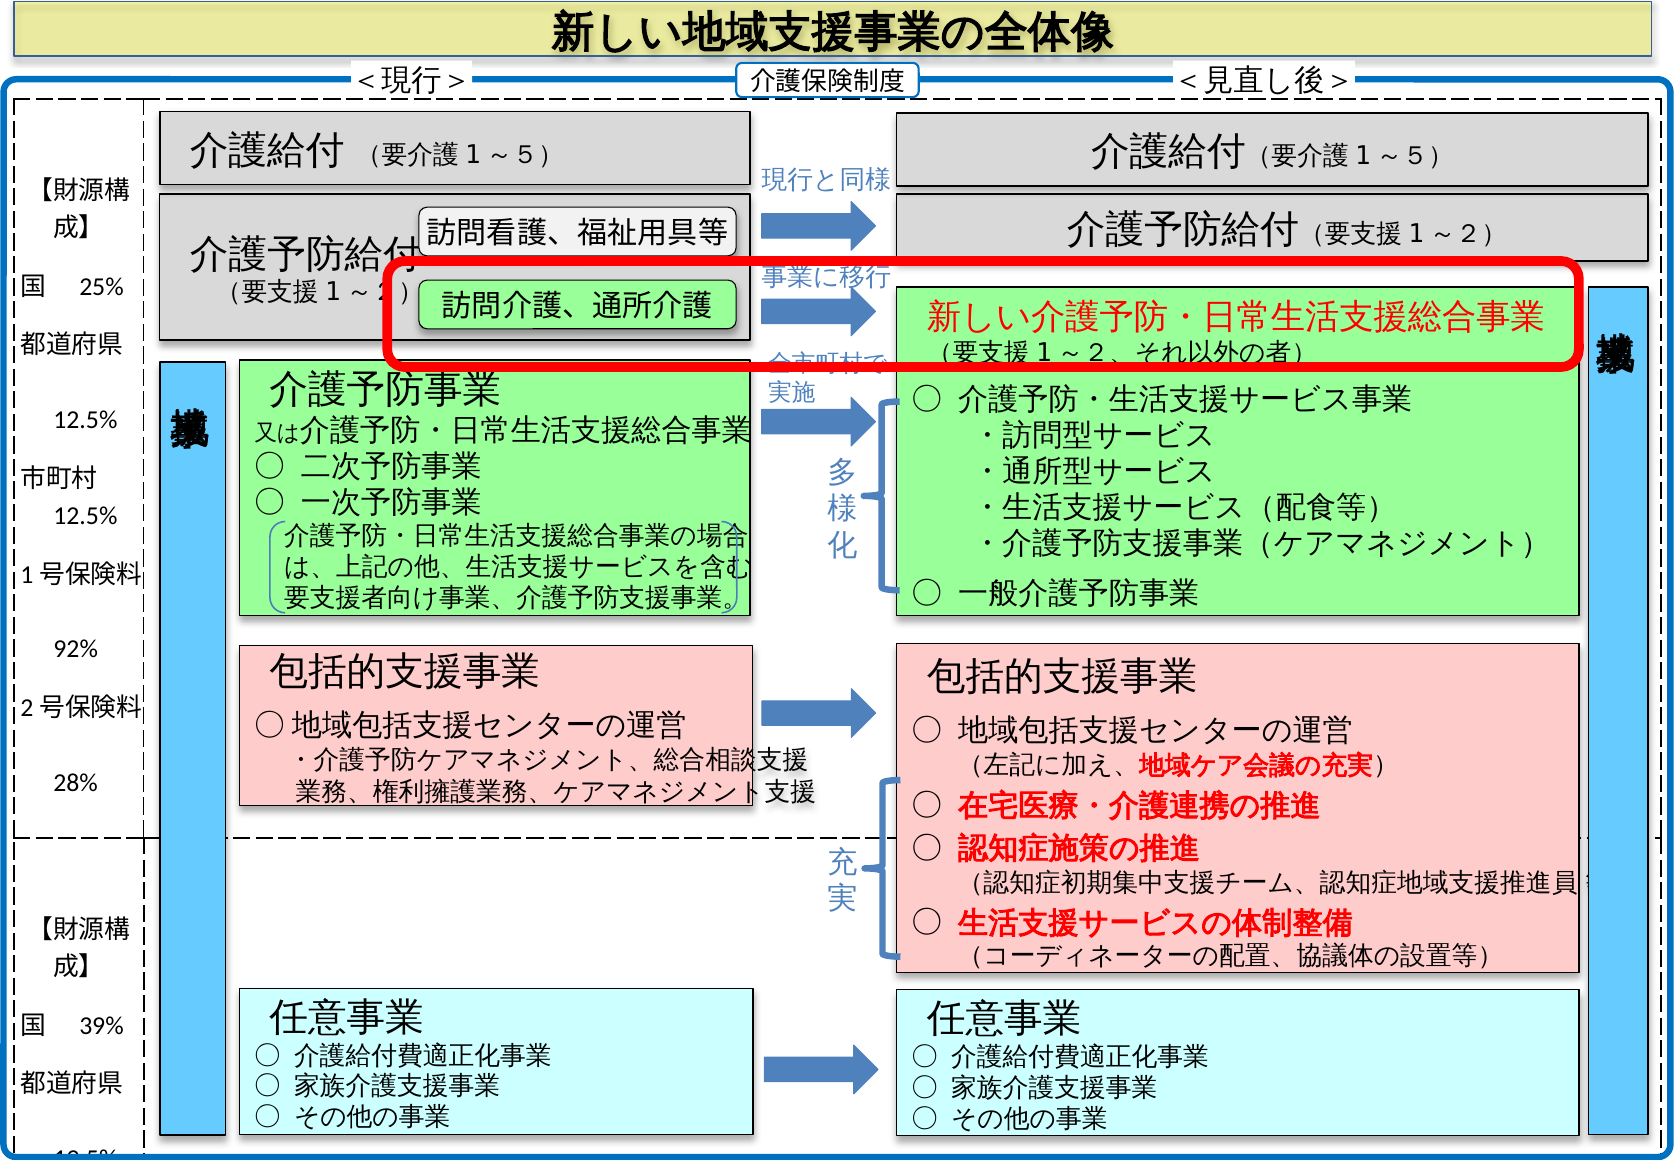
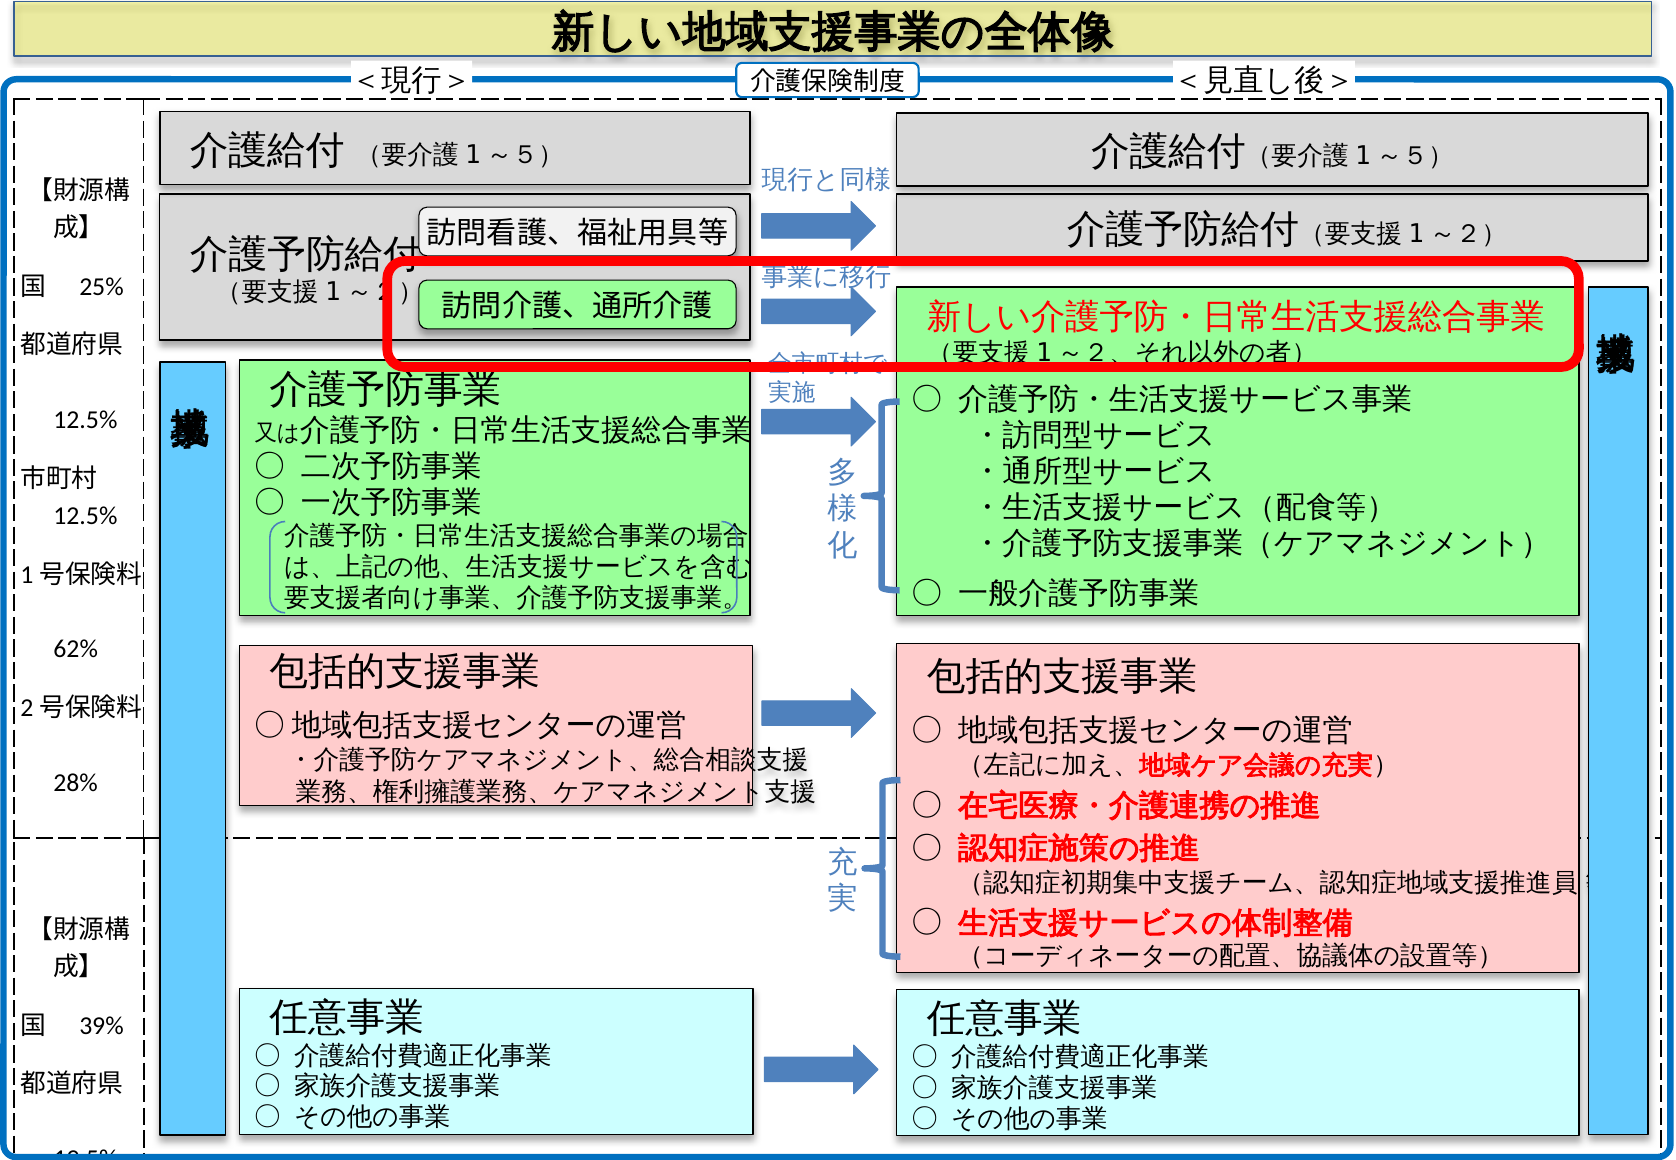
92%: 92% -> 62% (76, 649)
